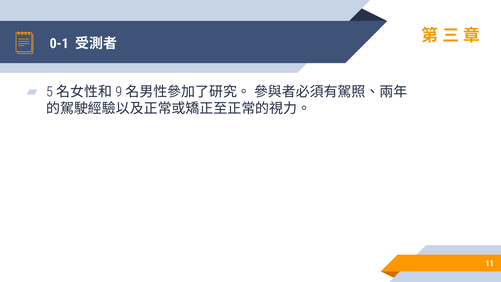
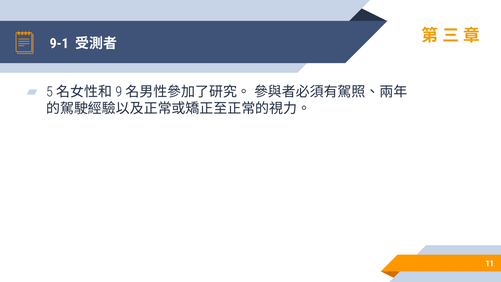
0-1: 0-1 -> 9-1 (59, 43)
